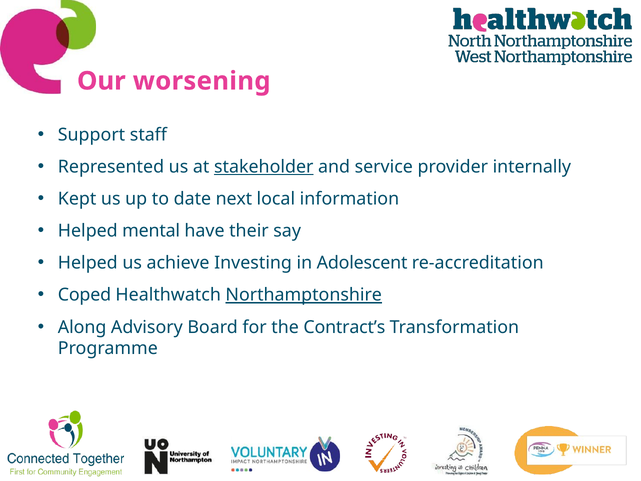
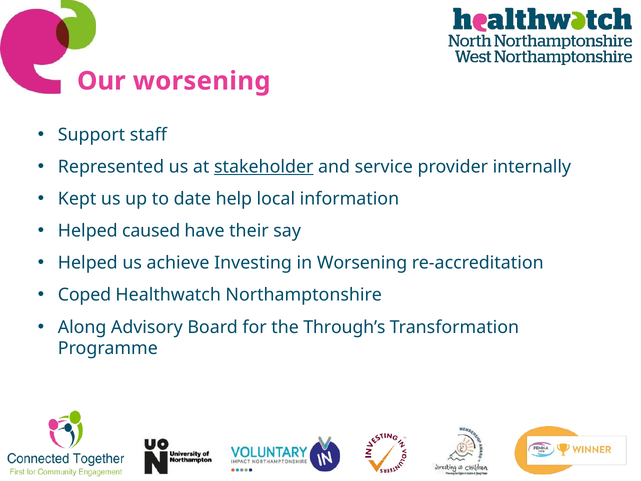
next: next -> help (234, 199)
mental: mental -> caused (151, 231)
in Adolescent: Adolescent -> Worsening (362, 263)
Northamptonshire underline: present -> none (304, 295)
Contract’s: Contract’s -> Through’s (344, 327)
